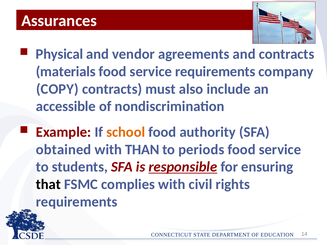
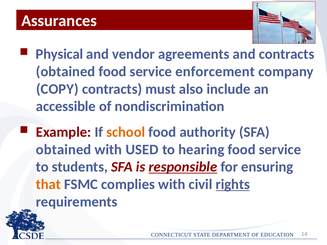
materials: materials -> obtained (66, 72)
service requirements: requirements -> enforcement (215, 72)
THAN: THAN -> USED (142, 150)
periods: periods -> hearing (201, 150)
that colour: black -> orange (48, 185)
rights underline: none -> present (233, 185)
